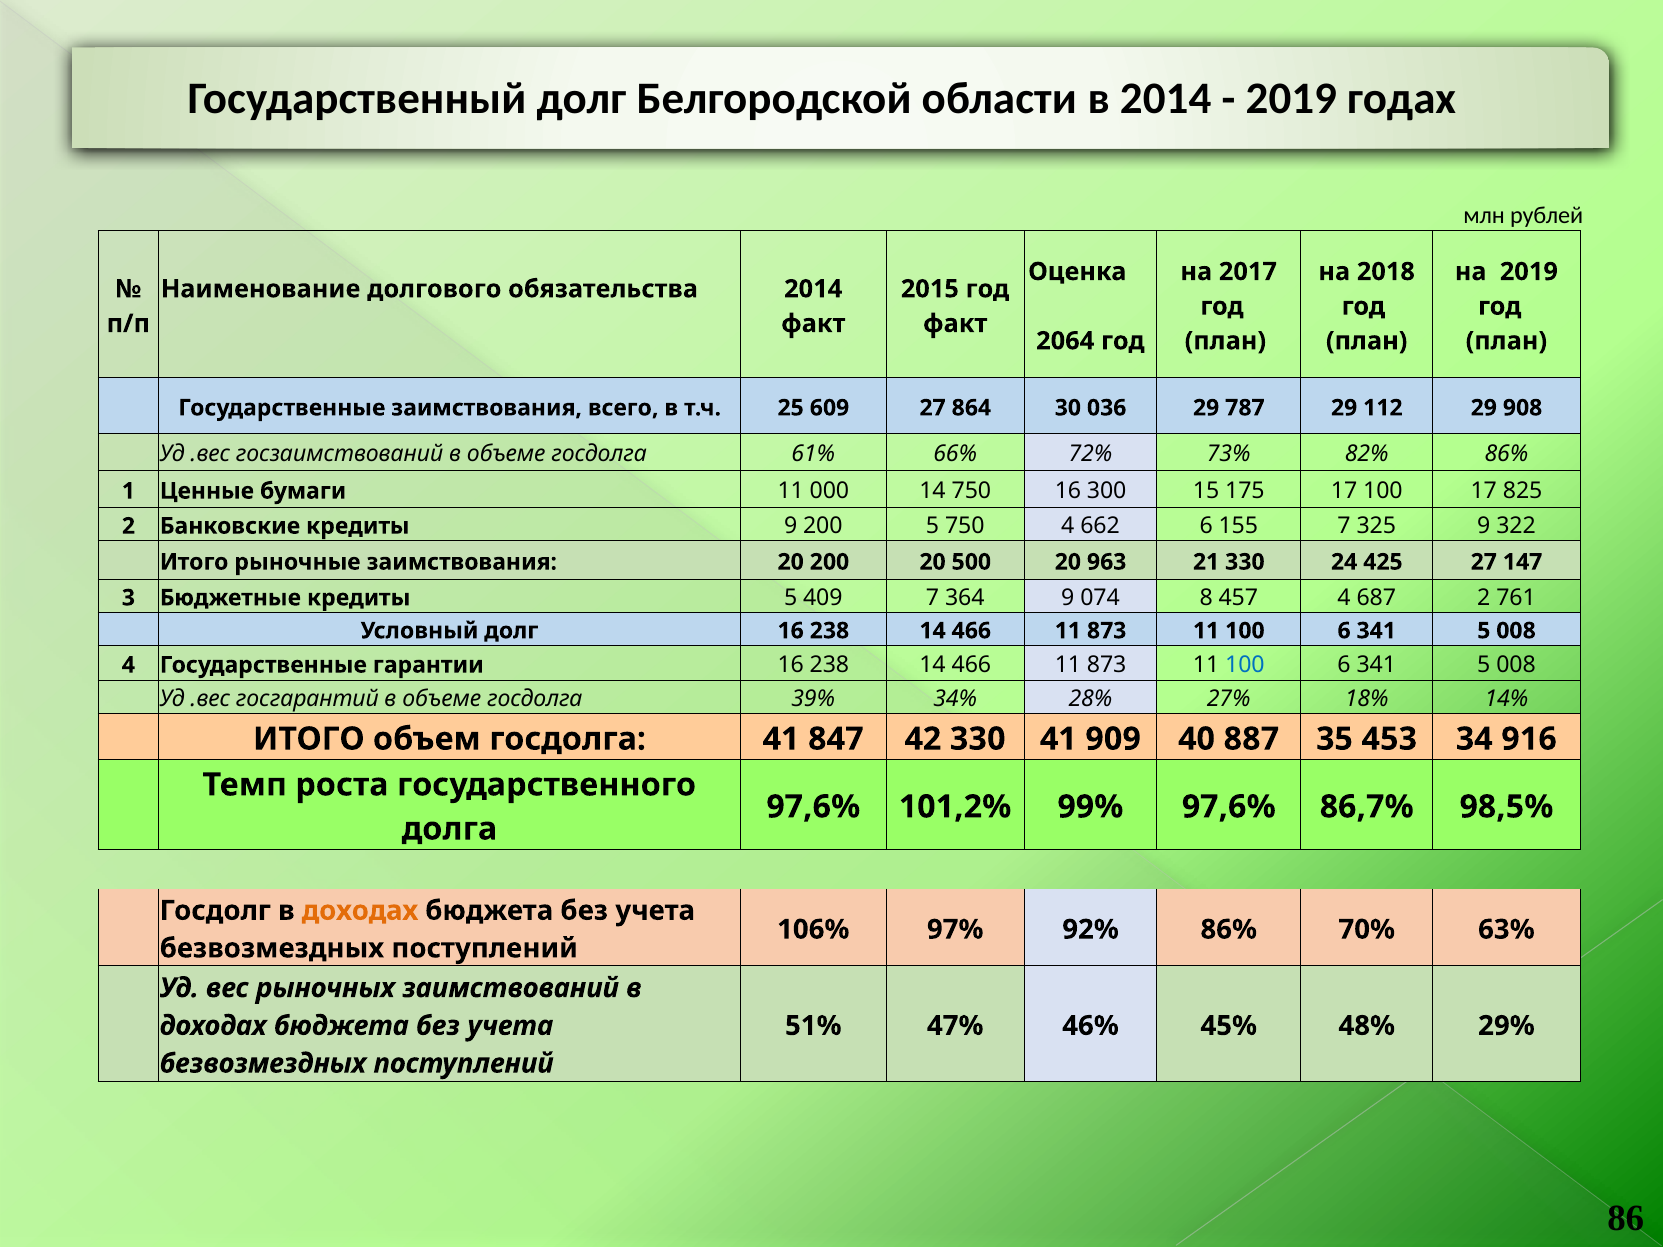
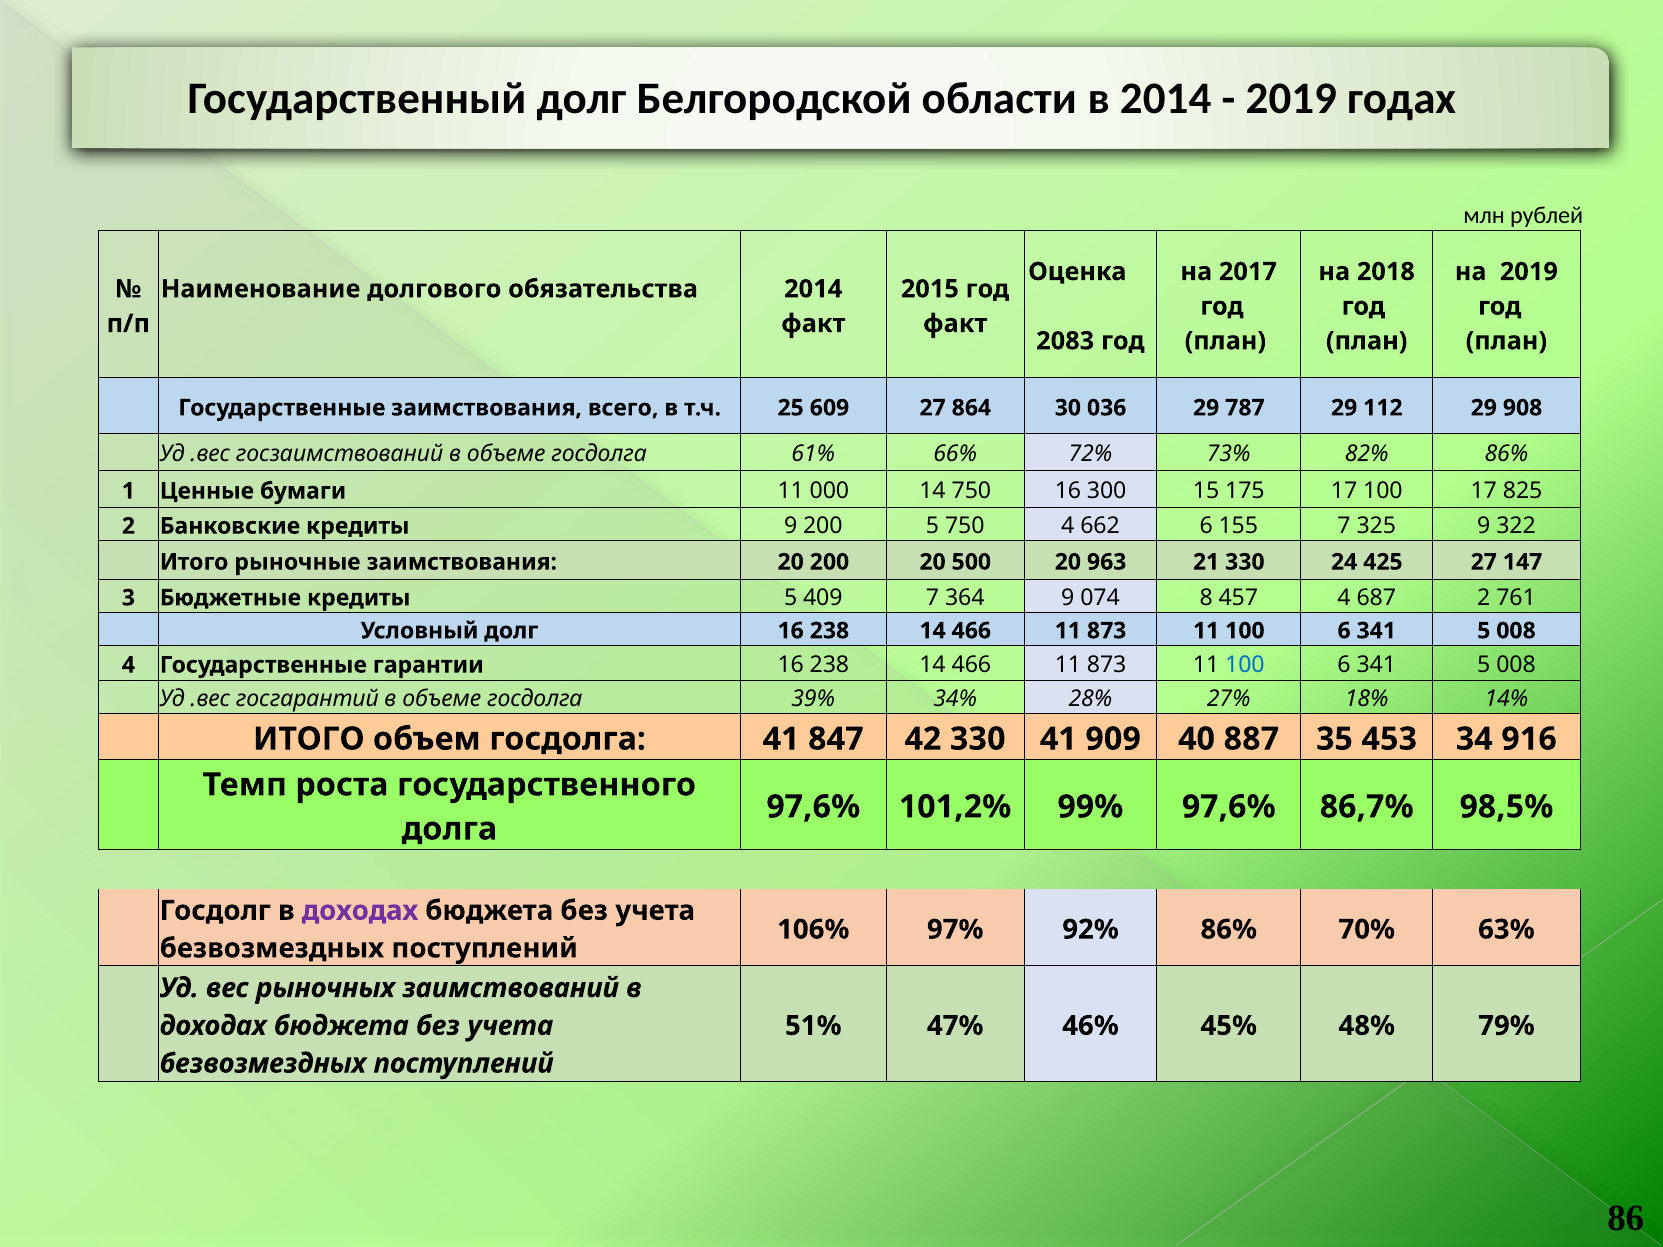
2064: 2064 -> 2083 (1065, 341)
доходах colour: orange -> purple (360, 911)
29%: 29% -> 79% (1506, 1026)
